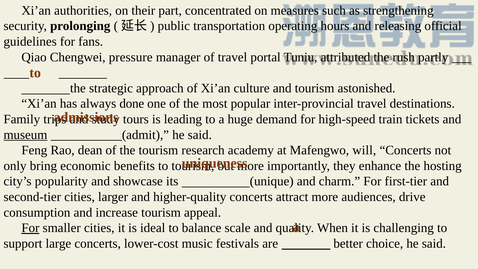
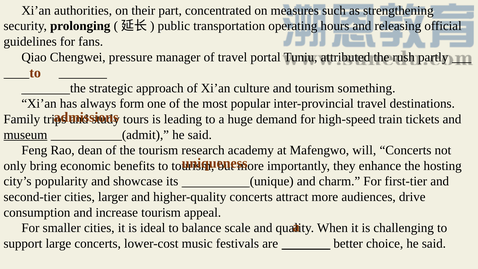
astonished: astonished -> something (367, 88)
done: done -> form (132, 104)
For underline: present -> none (30, 228)
